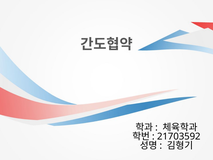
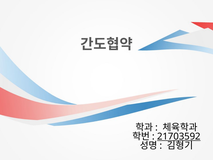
21703592 underline: none -> present (179, 136)
